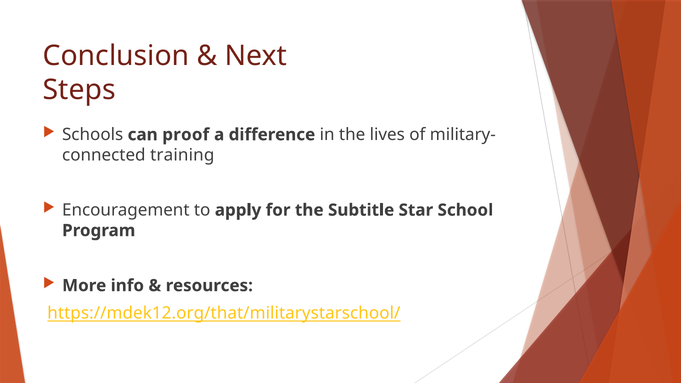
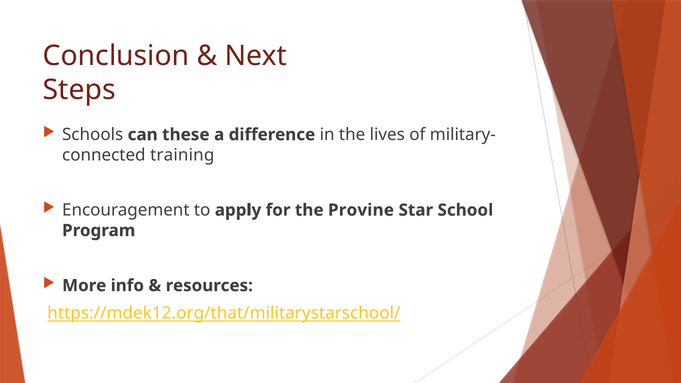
proof: proof -> these (186, 135)
Subtitle: Subtitle -> Provine (361, 210)
